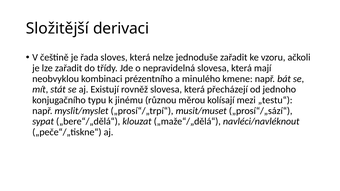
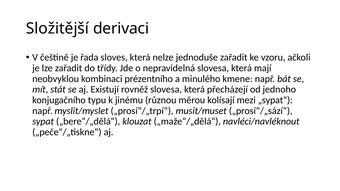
„testu“: „testu“ -> „sypat“ (275, 100)
